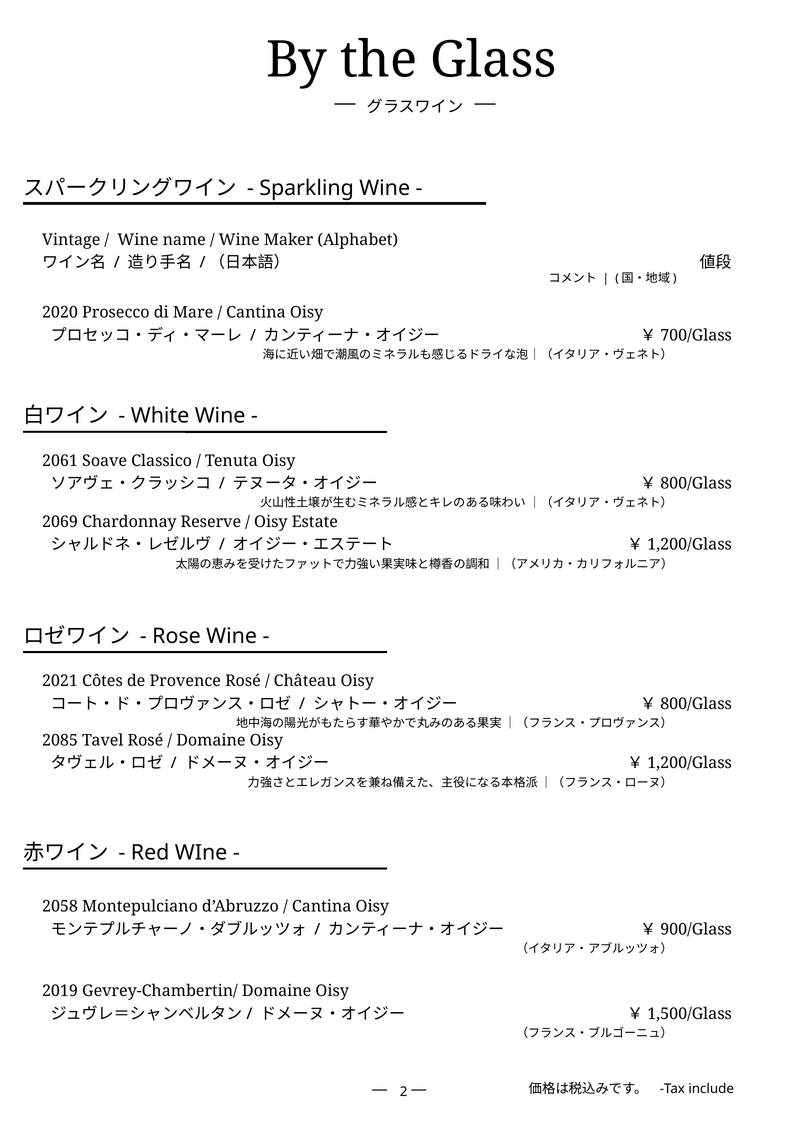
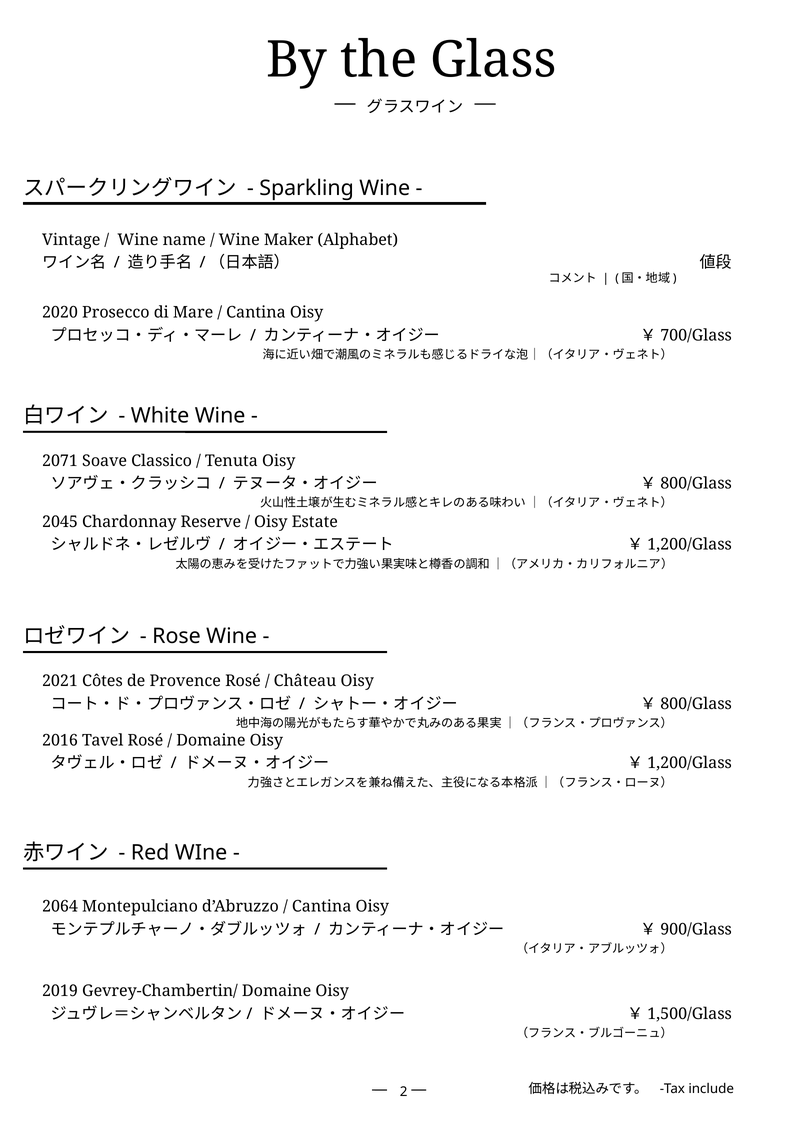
2061: 2061 -> 2071 (60, 461)
2069: 2069 -> 2045 (60, 522)
2085: 2085 -> 2016 (60, 740)
2058: 2058 -> 2064 (60, 907)
